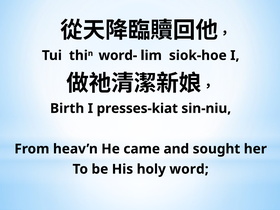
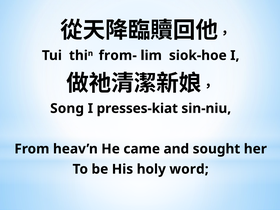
word-: word- -> from- (118, 55)
Birth: Birth -> Song (67, 108)
